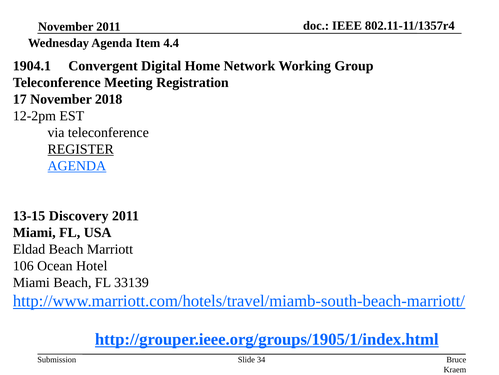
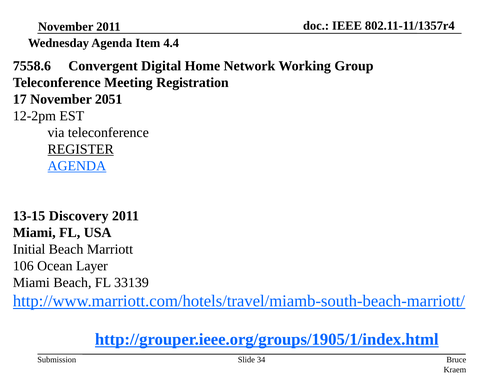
1904.1: 1904.1 -> 7558.6 (32, 66)
2018: 2018 -> 2051 (109, 99)
Eldad: Eldad -> Initial (29, 249)
Hotel: Hotel -> Layer (92, 265)
